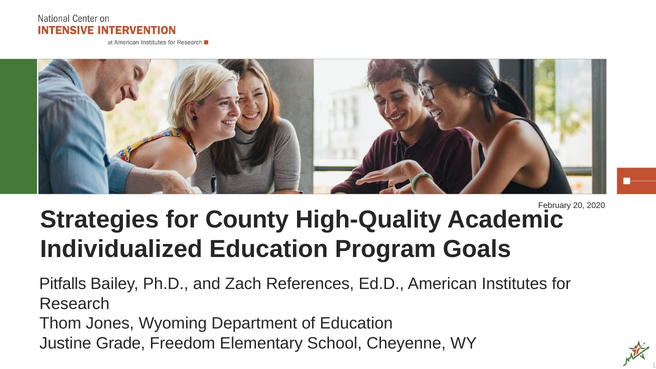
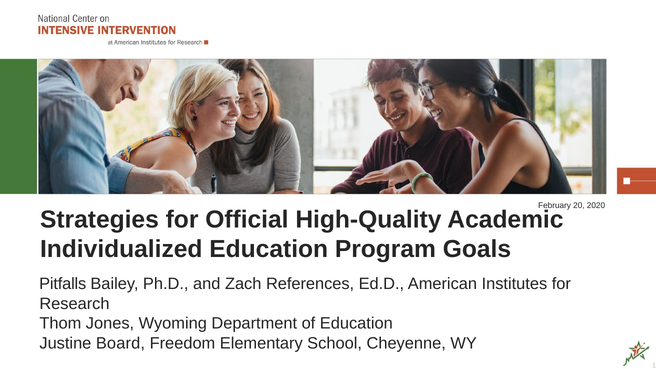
County: County -> Official (247, 220)
Grade: Grade -> Board (120, 343)
